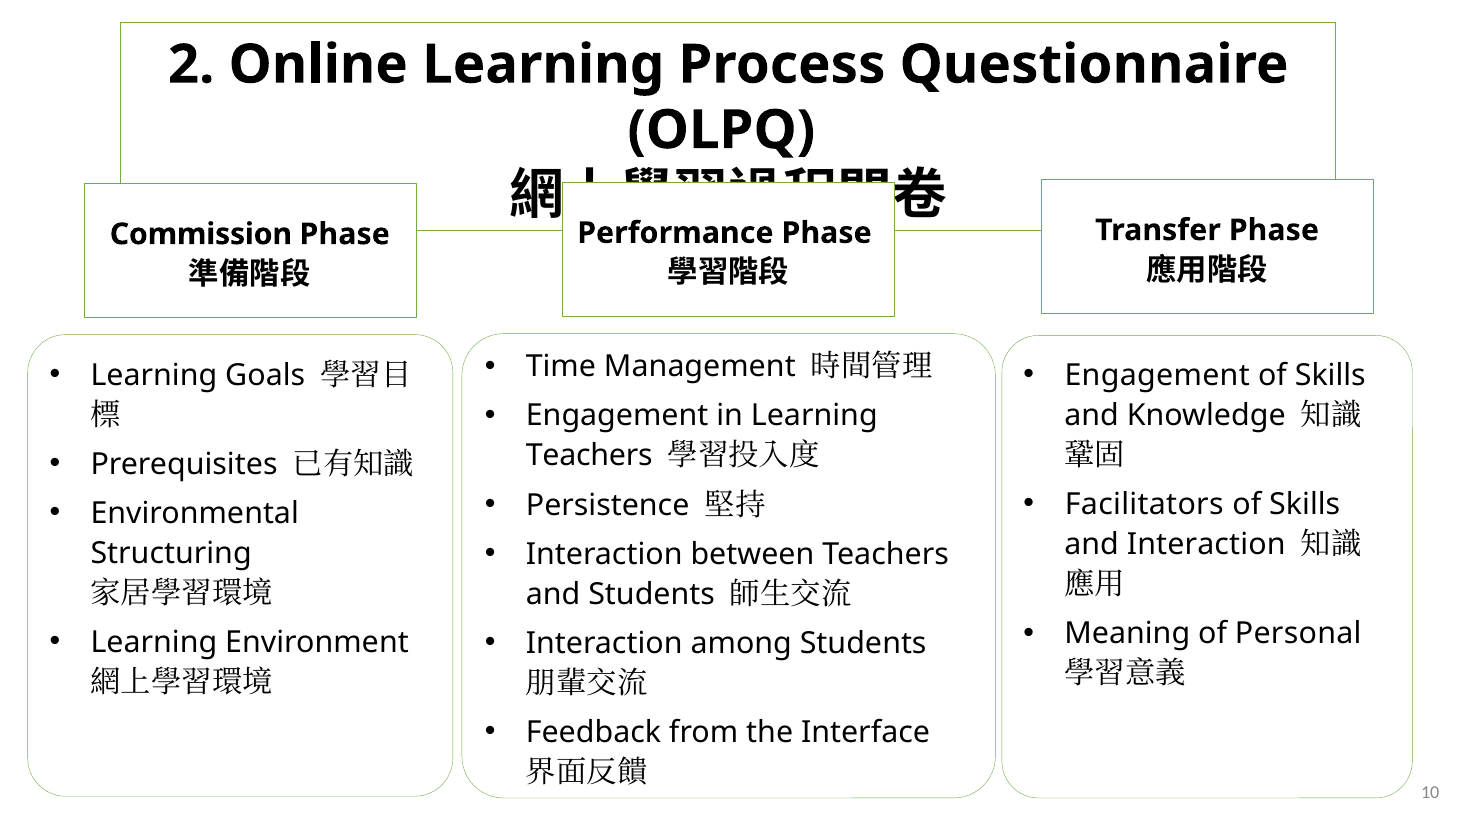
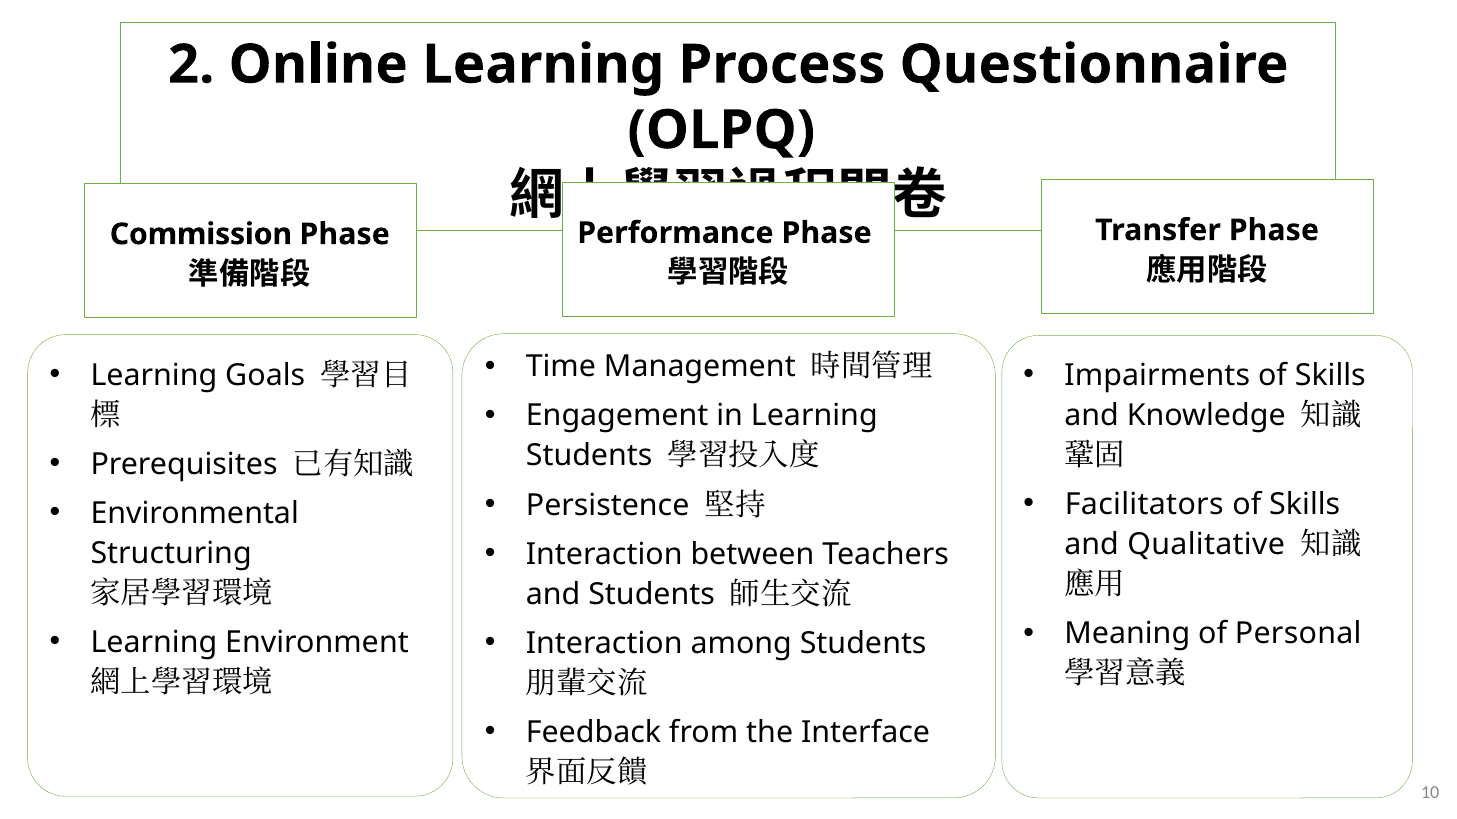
Engagement: Engagement -> Impairments (1157, 376)
Teachers: Teachers -> Students (589, 456)
and Interaction: Interaction -> Qualitative (1206, 545)
